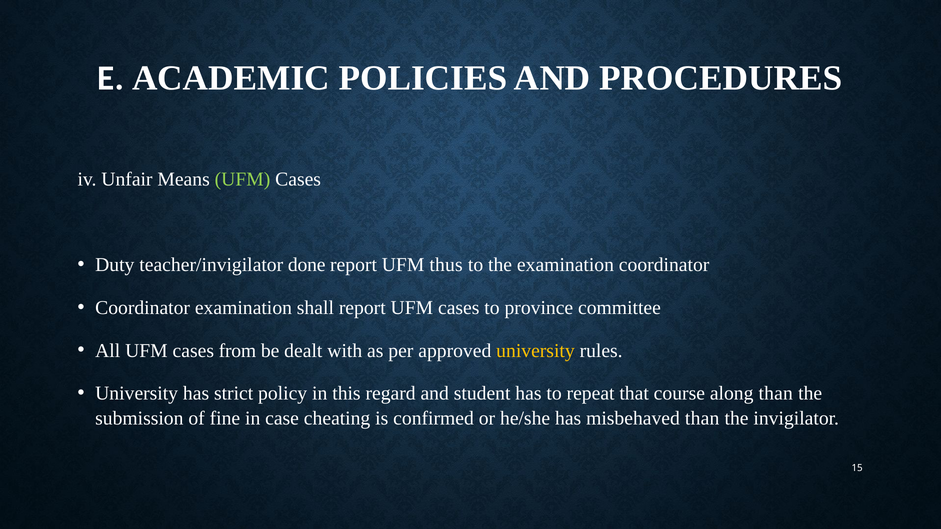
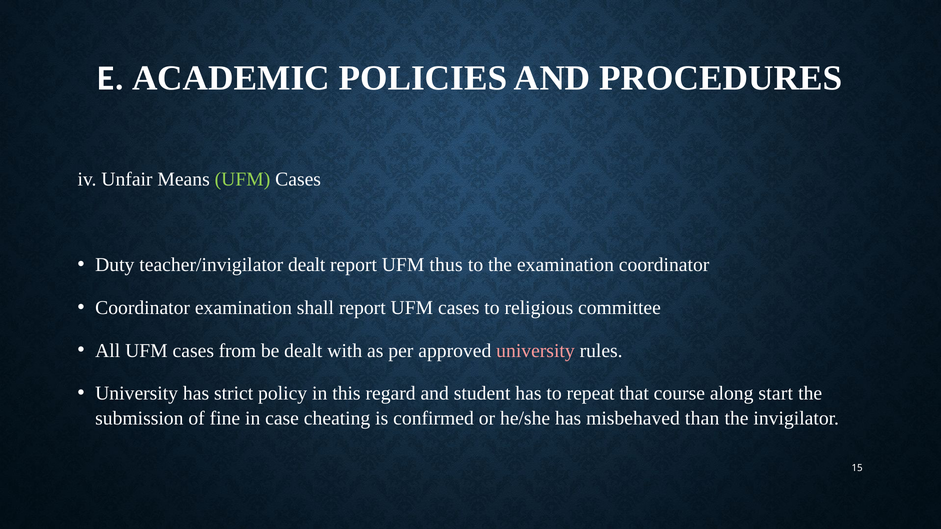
teacher/invigilator done: done -> dealt (307, 265)
province: province -> religious (539, 308)
university colour: yellow -> pink (535, 351)
along than: than -> start (776, 394)
